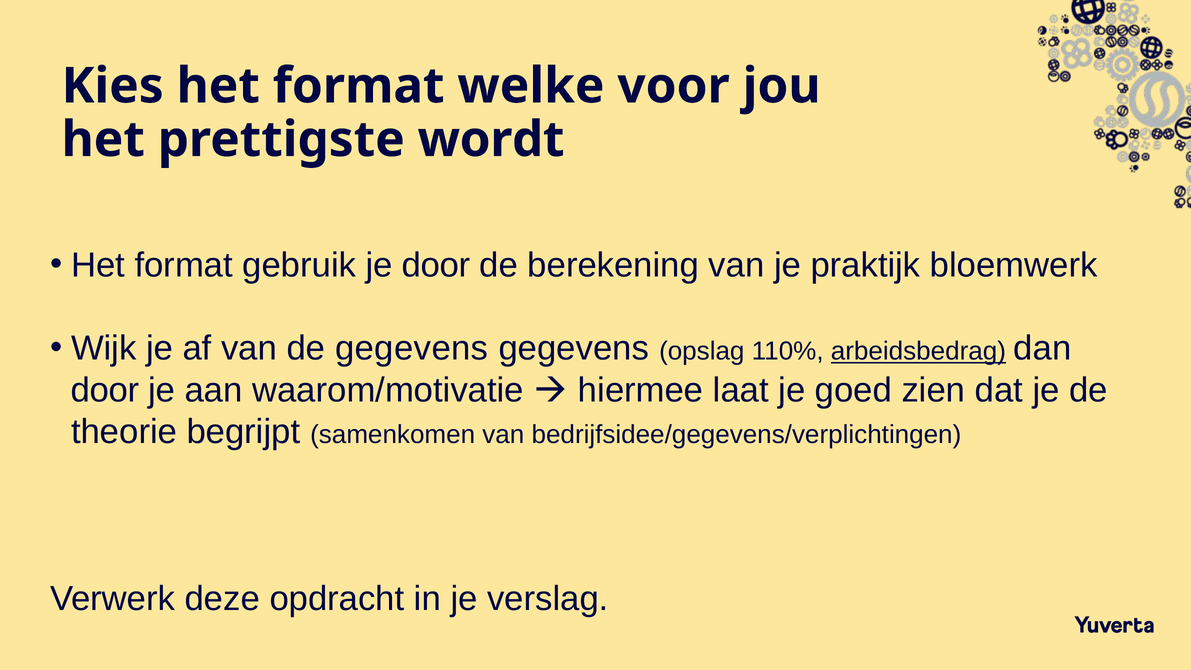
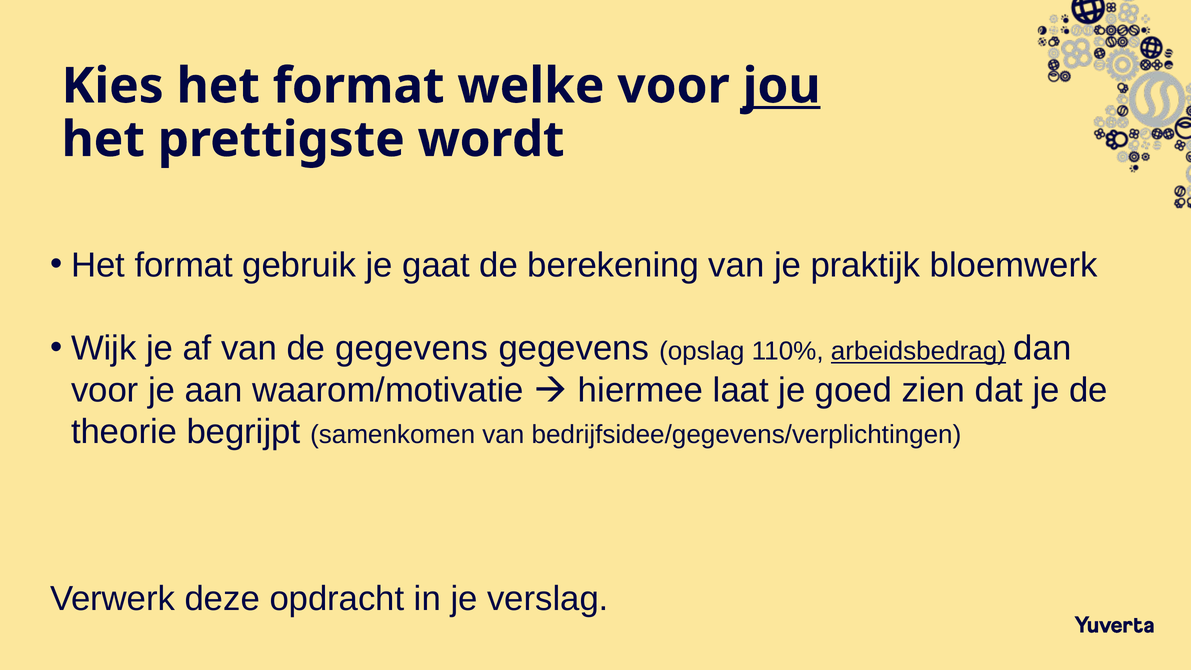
jou underline: none -> present (782, 86)
je door: door -> gaat (436, 265)
door: door -> voor (105, 390)
